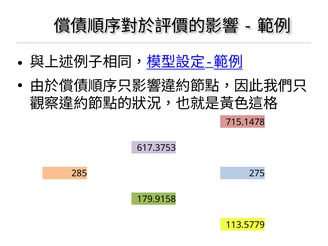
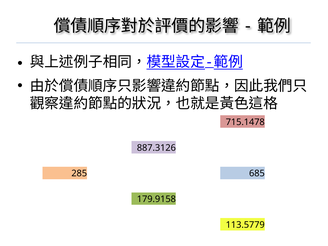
617.3753: 617.3753 -> 887.3126 (156, 148)
275: 275 -> 685 (257, 173)
